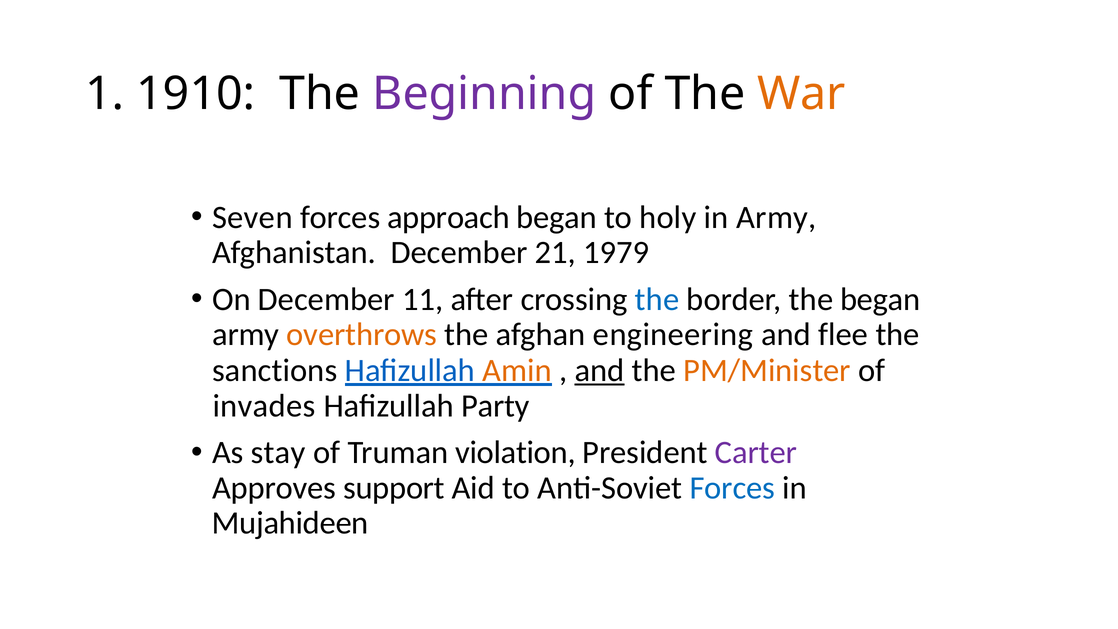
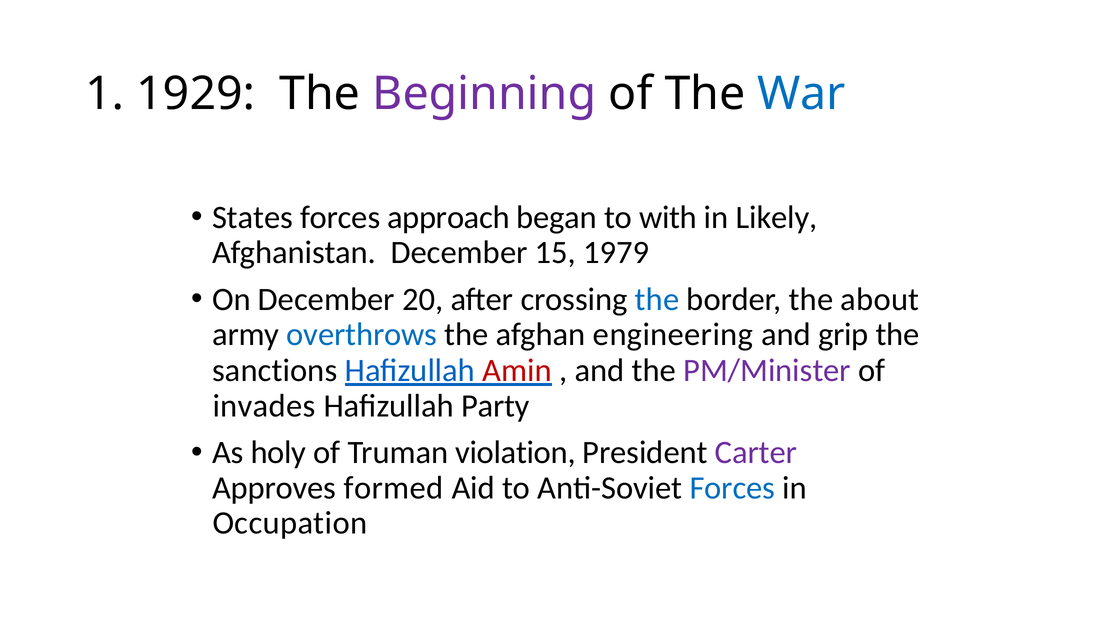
1910: 1910 -> 1929 (196, 94)
War colour: orange -> blue (801, 94)
Seven: Seven -> States (253, 217)
holy: holy -> with (668, 217)
in Army: Army -> Likely (777, 217)
21: 21 -> 15 (555, 253)
11: 11 -> 20 (423, 299)
the began: began -> about (880, 299)
overthrows colour: orange -> blue (362, 335)
flee: flee -> grip (843, 335)
Amin colour: orange -> red (517, 370)
and underline: present -> none (600, 370)
PM/Minister colour: orange -> purple (767, 370)
stay: stay -> holy (278, 453)
support: support -> formed (394, 488)
Mujahideen: Mujahideen -> Occupation (290, 523)
